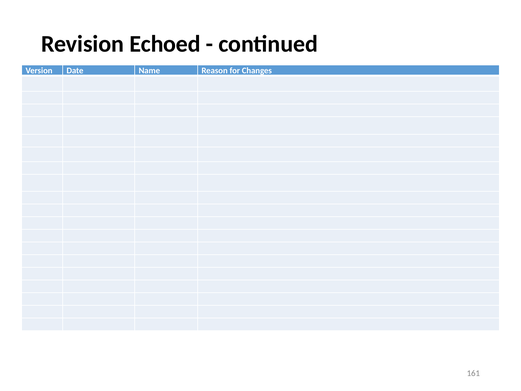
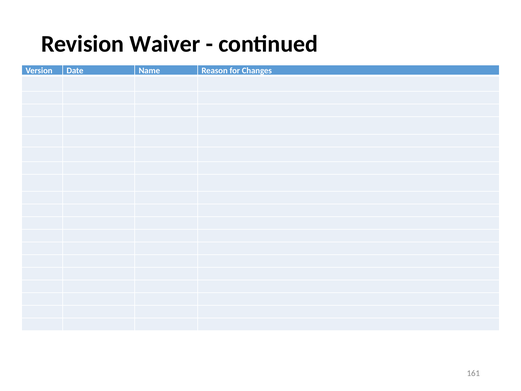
Echoed: Echoed -> Waiver (165, 44)
